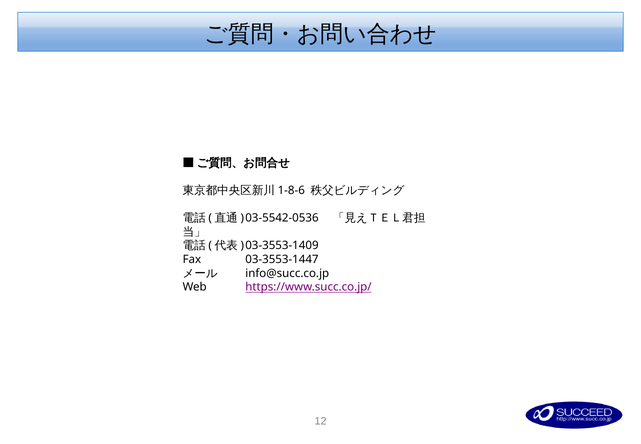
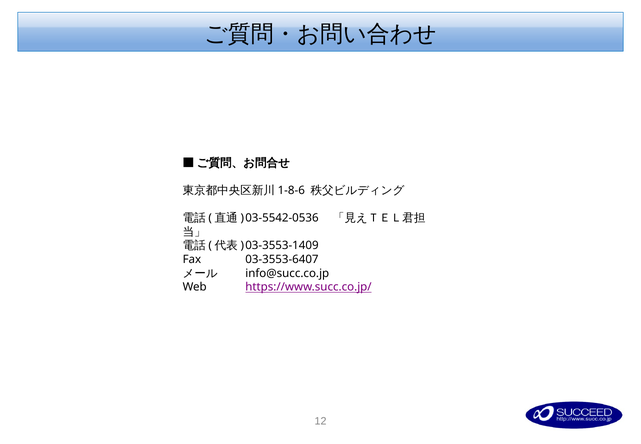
03-3553-1447: 03-3553-1447 -> 03-3553-6407 (282, 259)
